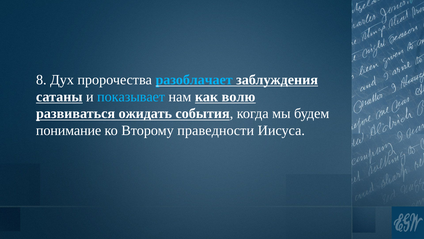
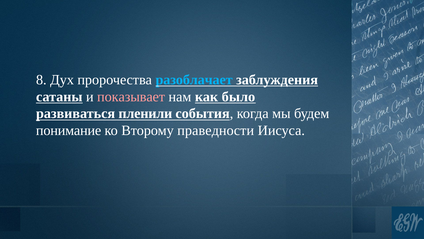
показывает colour: light blue -> pink (131, 96)
волю: волю -> было (238, 96)
ожидать: ожидать -> пленили (145, 113)
